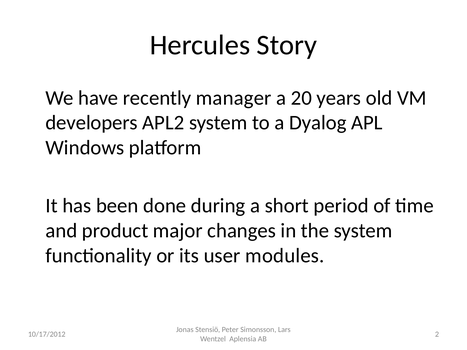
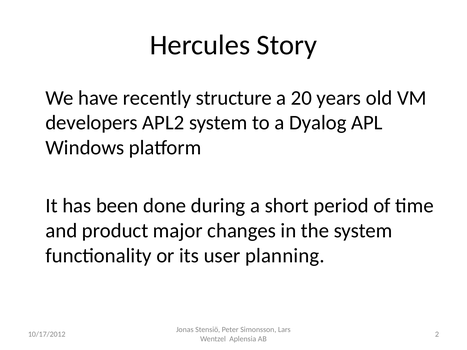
manager: manager -> structure (234, 98)
modules: modules -> planning (285, 256)
